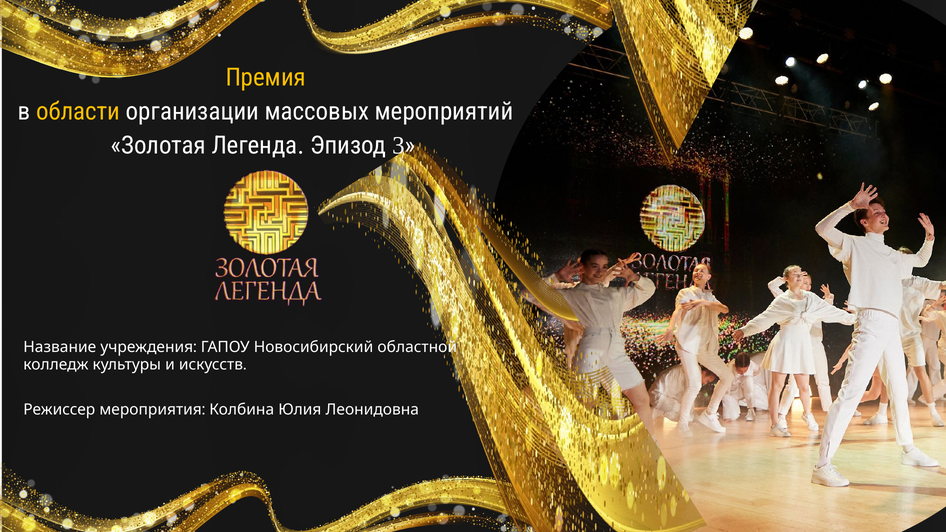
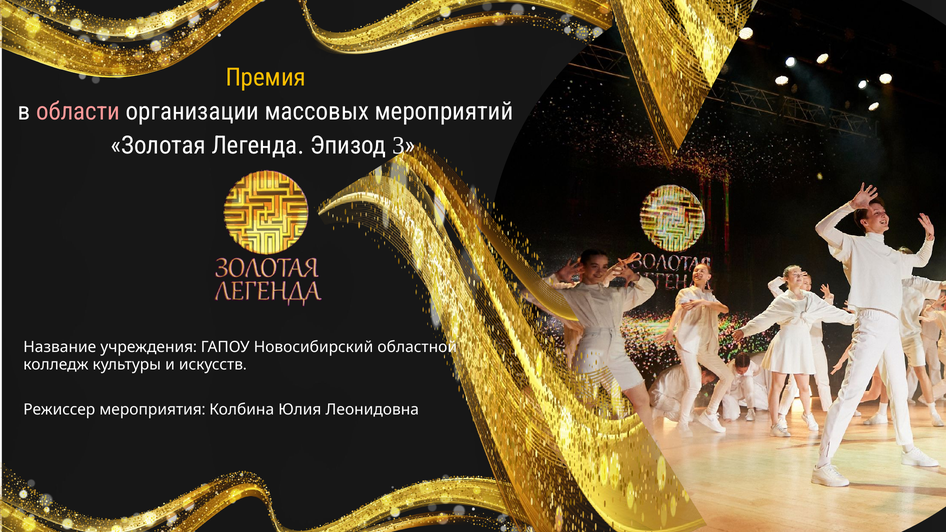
области colour: yellow -> pink (78, 112)
